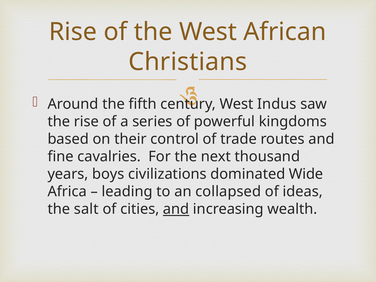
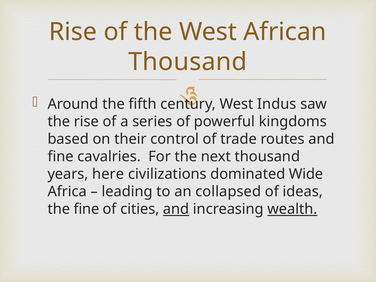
Christians: Christians -> Thousand (188, 62)
boys: boys -> here (108, 174)
the salt: salt -> fine (86, 209)
wealth underline: none -> present (292, 209)
